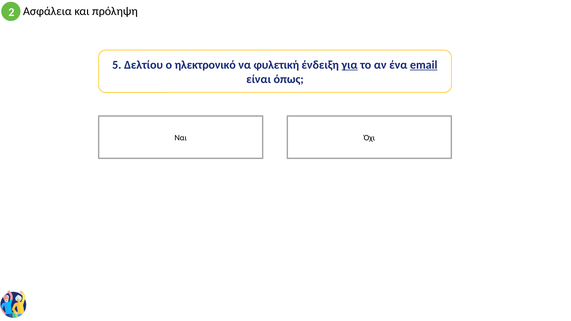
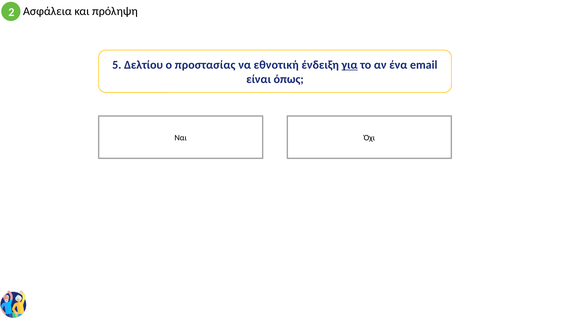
ηλεκτρονικό: ηλεκτρονικό -> προστασίας (205, 65)
φυλετική: φυλετική -> εθνοτική (276, 65)
email underline: present -> none (424, 65)
